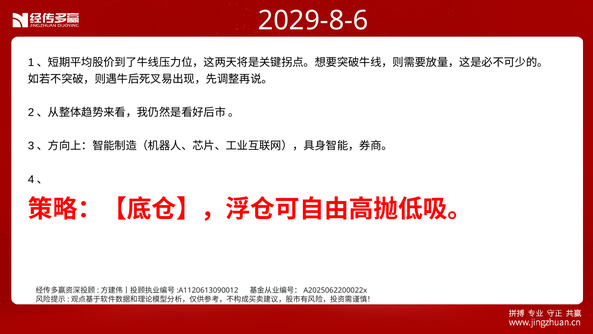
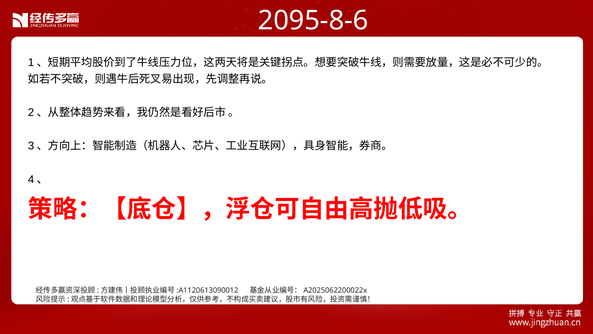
2029-8-6: 2029-8-6 -> 2095-8-6 (313, 20)
